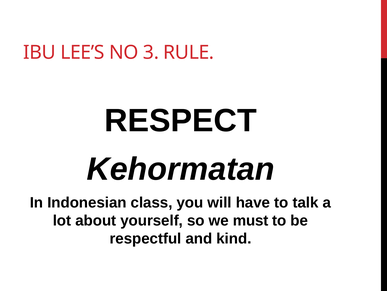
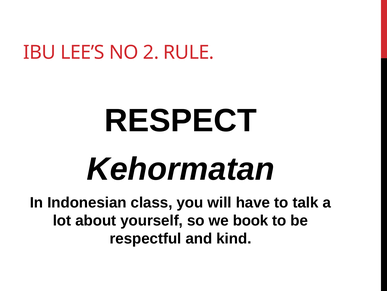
3: 3 -> 2 (151, 52)
must: must -> book (251, 220)
